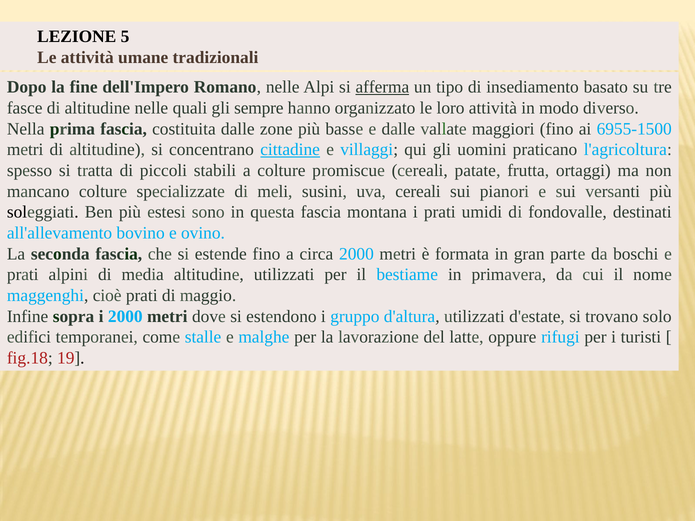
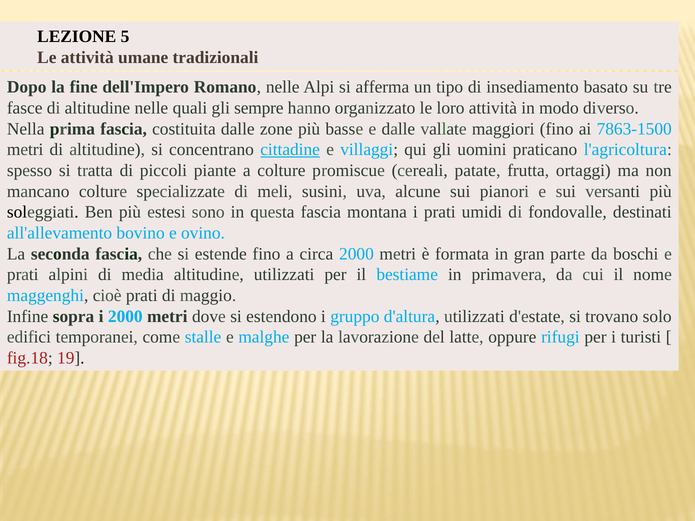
afferma underline: present -> none (382, 87)
6955-1500: 6955-1500 -> 7863-1500 (634, 129)
stabili: stabili -> piante (215, 171)
uva cereali: cereali -> alcune (418, 191)
